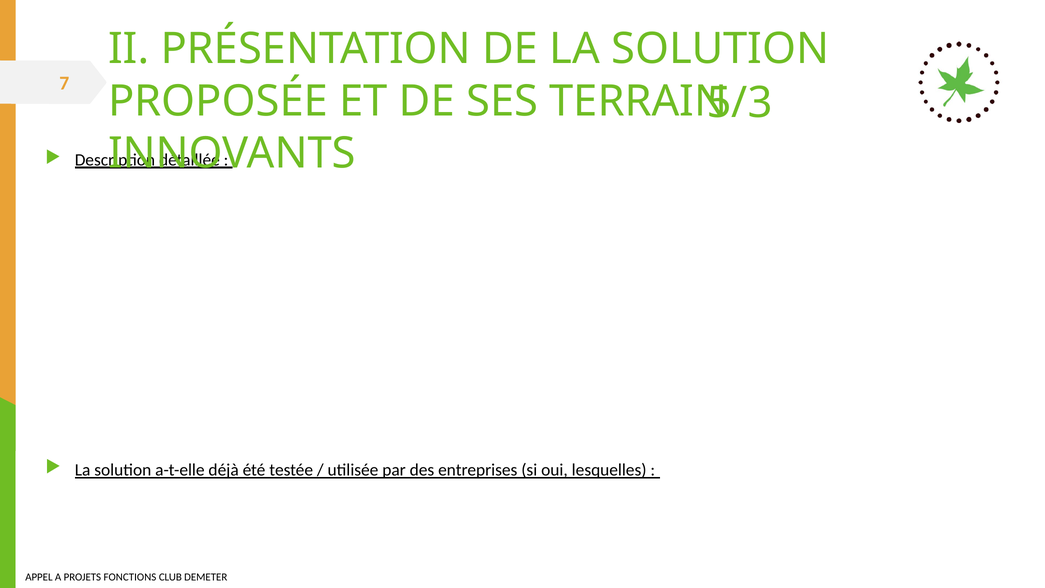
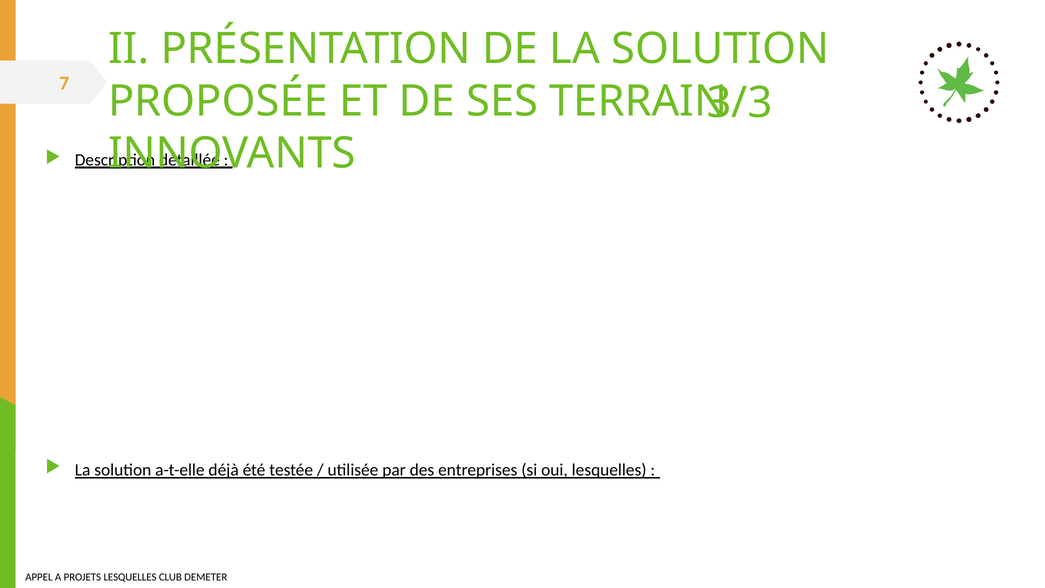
5/3: 5/3 -> 3/3 (740, 103)
FONCTIONS: FONCTIONS -> LESQUELLES (130, 577)
